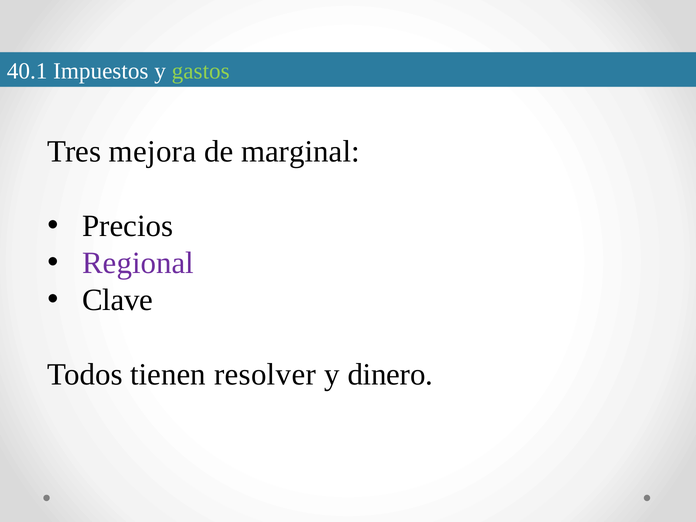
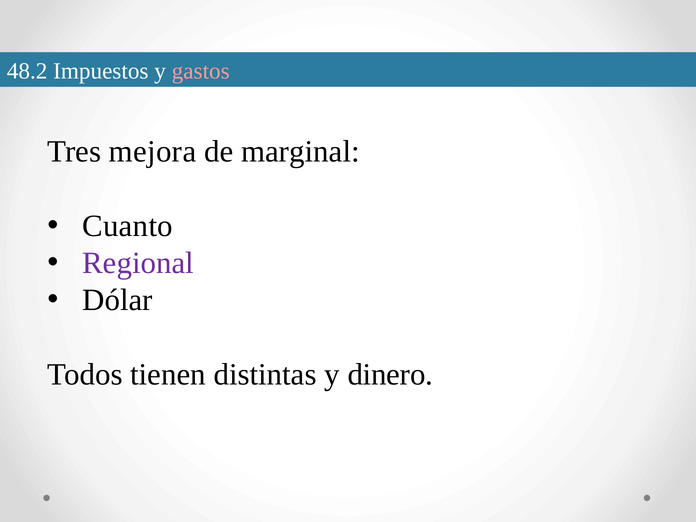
40.1: 40.1 -> 48.2 (27, 71)
gastos colour: light green -> pink (201, 71)
Precios: Precios -> Cuanto (128, 226)
Clave: Clave -> Dólar (117, 300)
resolver: resolver -> distintas (265, 375)
